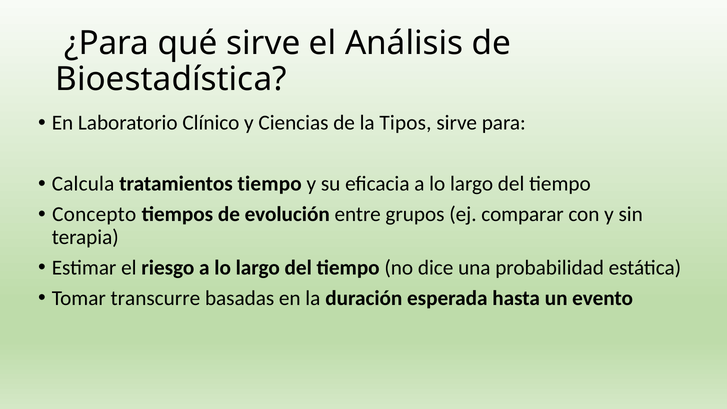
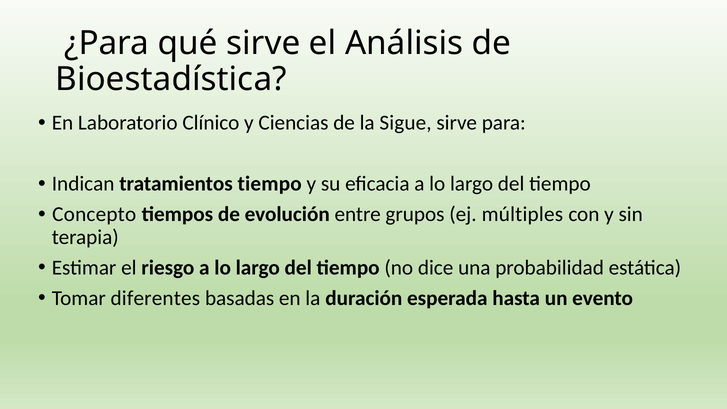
Tipos: Tipos -> Sigue (406, 123)
Calcula: Calcula -> Indican (83, 184)
comparar: comparar -> múltiples (522, 214)
transcurre: transcurre -> diferentes (155, 298)
